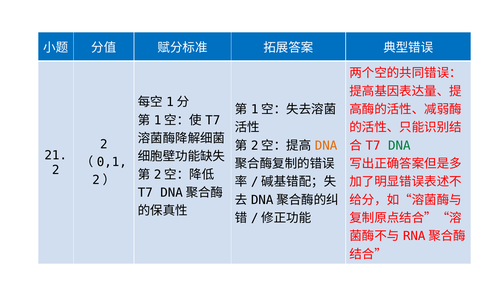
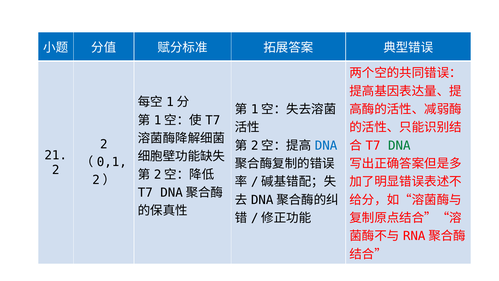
DNA colour: orange -> blue (326, 145)
